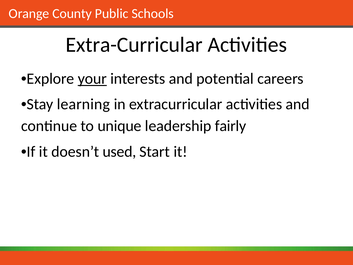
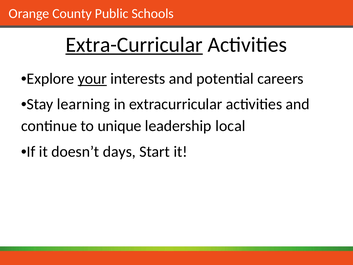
Extra-Curricular underline: none -> present (134, 45)
fairly: fairly -> local (230, 126)
used: used -> days (119, 151)
